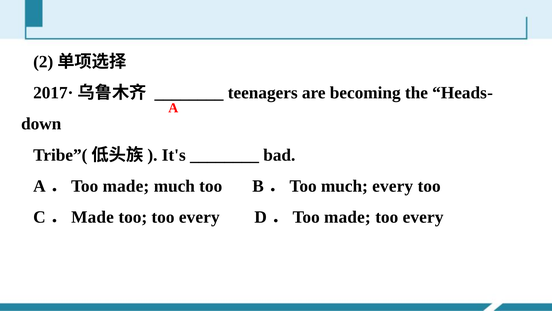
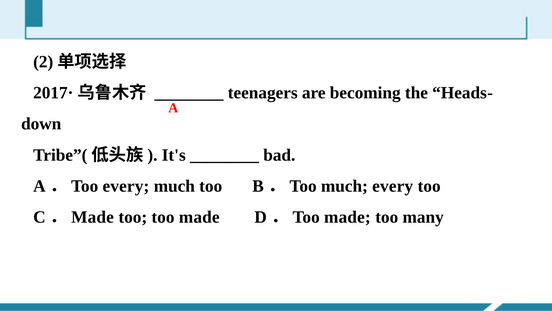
made: made -> every (126, 186)
too too every: every -> made (199, 217)
every: every -> many (423, 217)
